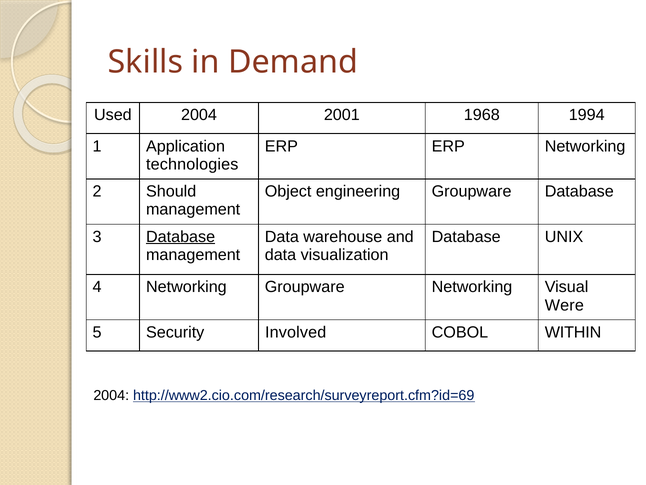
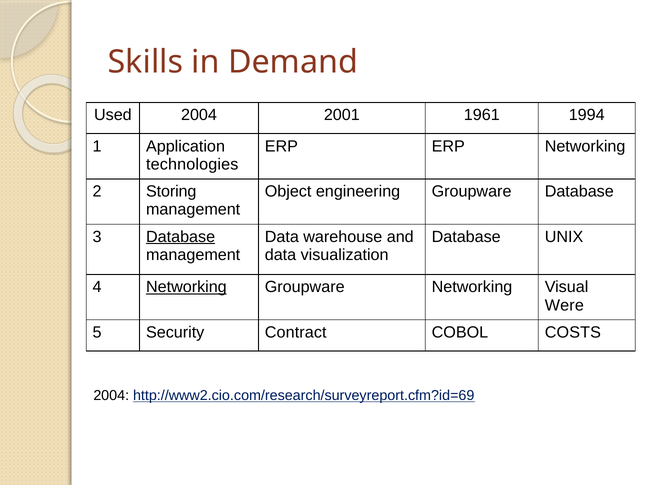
1968: 1968 -> 1961 (482, 115)
Should: Should -> Storing (171, 191)
Networking underline: none -> present (186, 287)
Involved: Involved -> Contract (296, 332)
WITHIN: WITHIN -> COSTS (573, 332)
